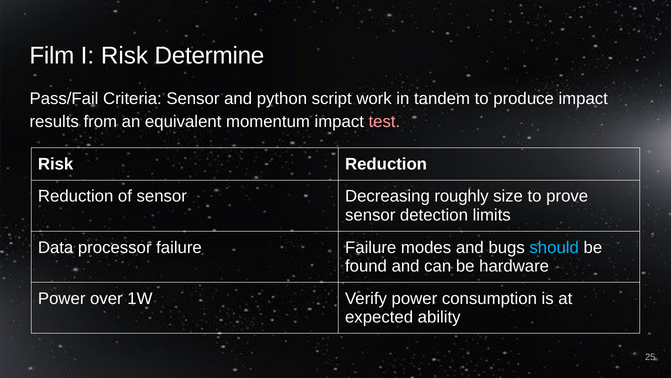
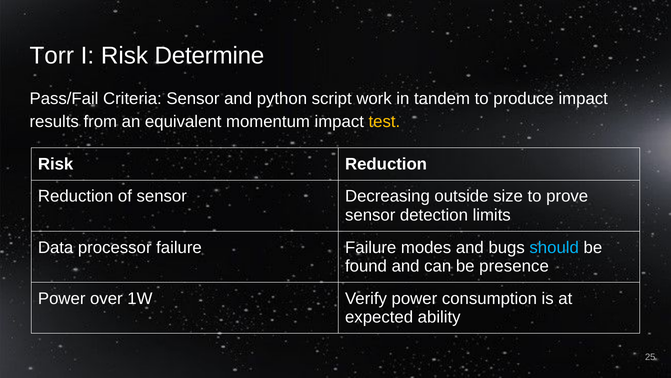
Film: Film -> Torr (52, 56)
test colour: pink -> yellow (384, 122)
roughly: roughly -> outside (461, 196)
hardware: hardware -> presence (514, 266)
